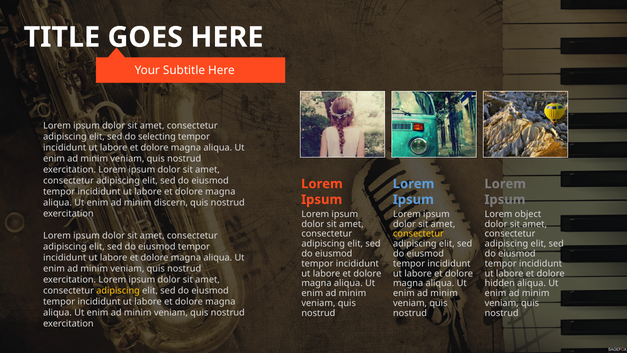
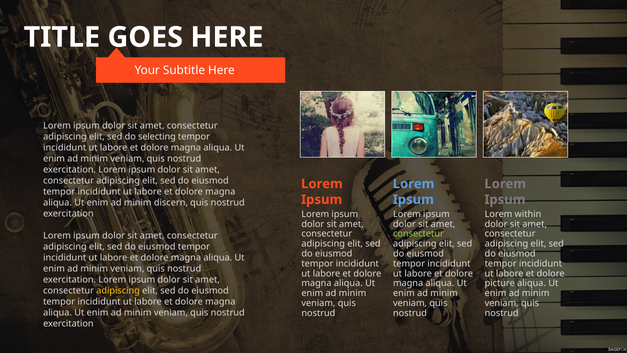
object: object -> within (528, 214)
consectetur colour: yellow -> light green (418, 234)
hidden: hidden -> picture (500, 283)
